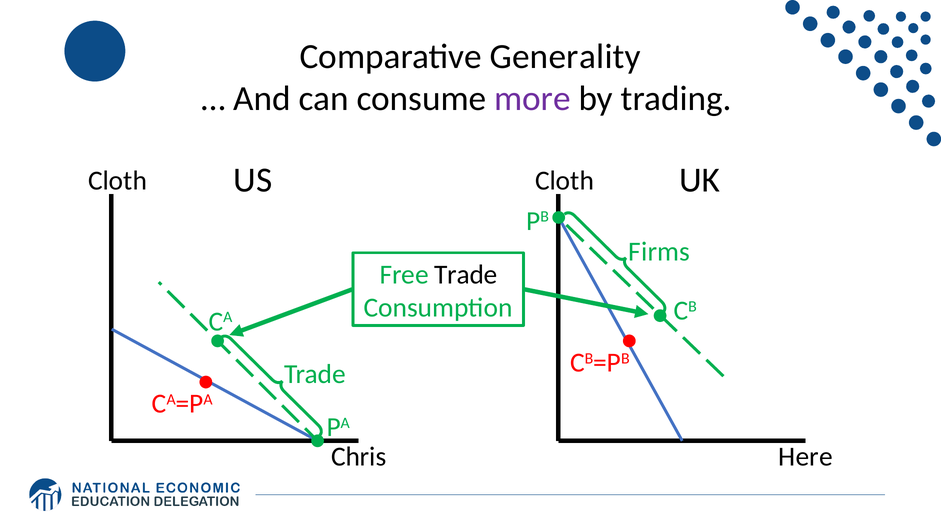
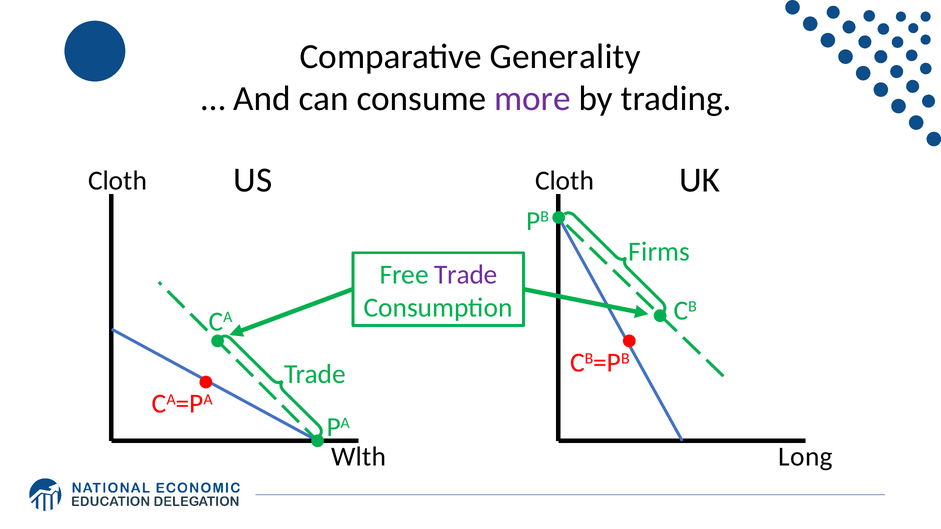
Trade colour: black -> purple (466, 275)
Chris: Chris -> Wlth (359, 457)
Here: Here -> Long (806, 457)
